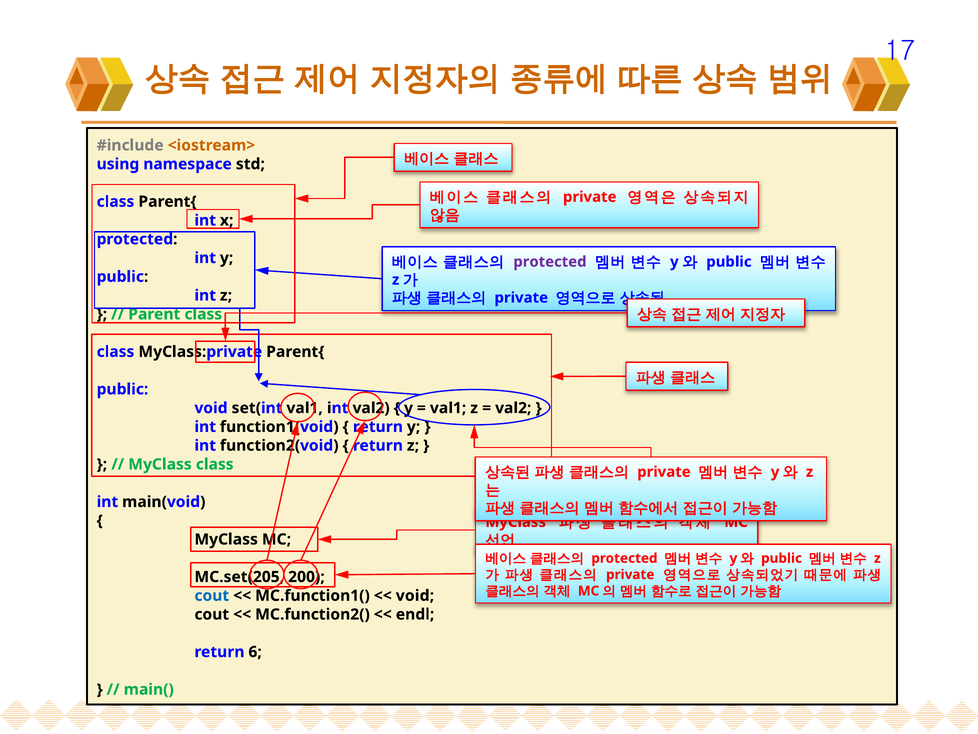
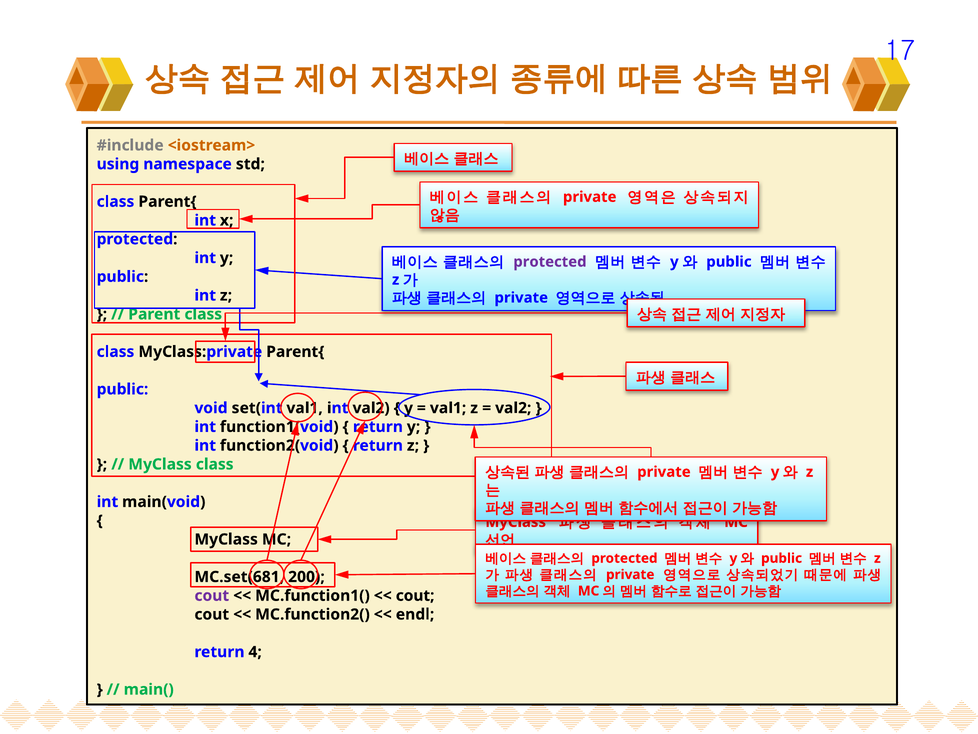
MC.set(205: MC.set(205 -> MC.set(681 (239, 577)
cout colour: blue -> purple (212, 595)
void: void -> cout (415, 595)
6: 6 -> 4 (255, 652)
